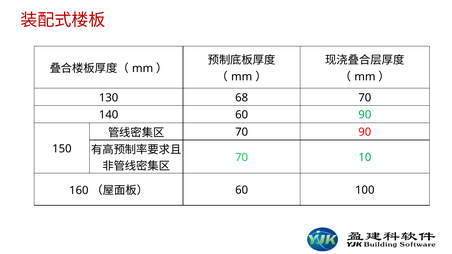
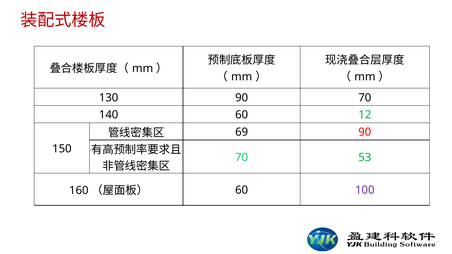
130 68: 68 -> 90 (242, 98)
60 90: 90 -> 12 (365, 115)
70: 70 -> 69 (242, 132)
10: 10 -> 53 (365, 158)
100 colour: black -> purple (365, 190)
